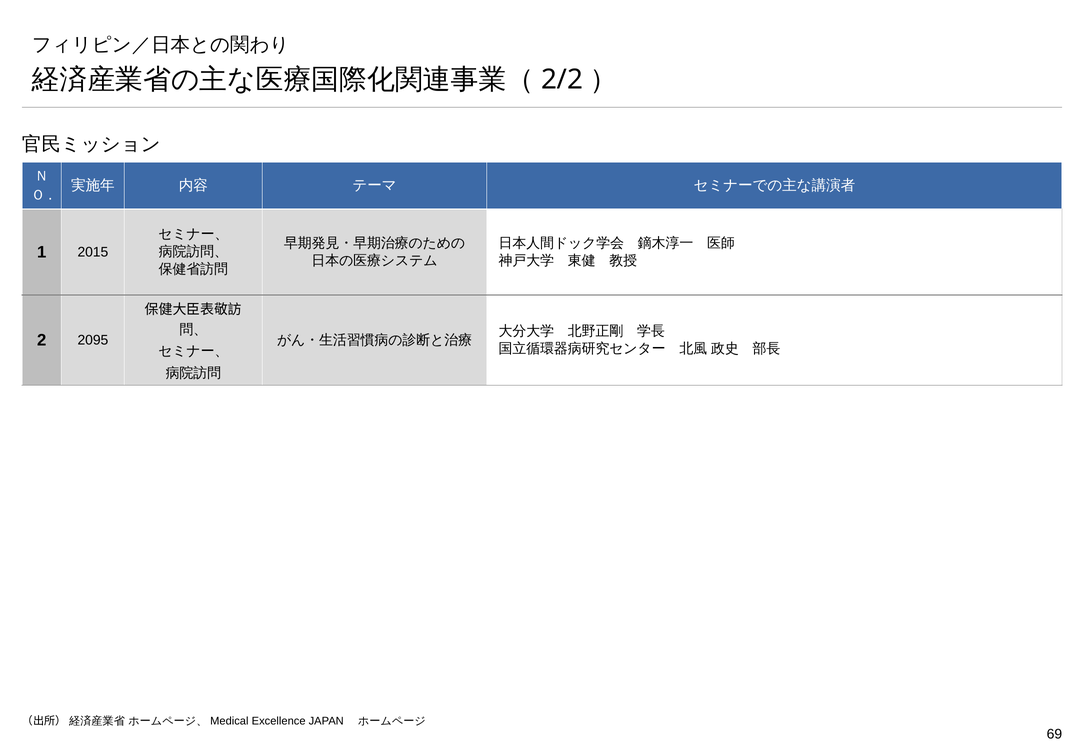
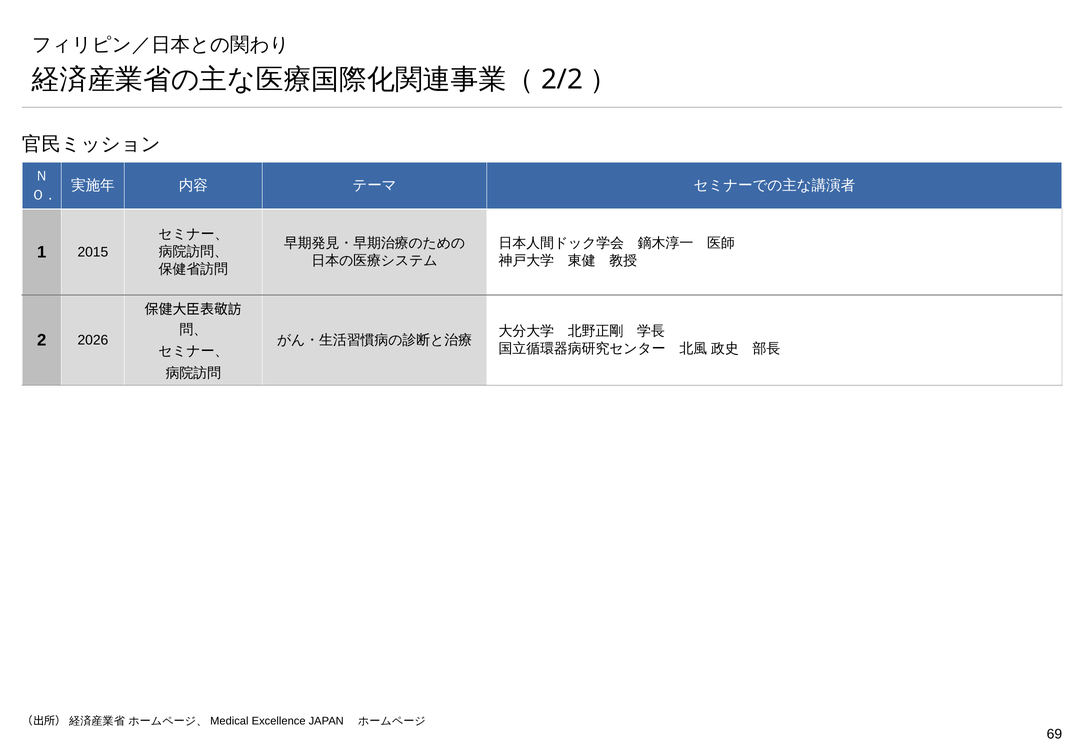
2095: 2095 -> 2026 (93, 340)
